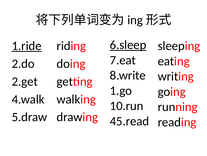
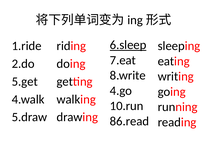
1.ride underline: present -> none (27, 46)
2.get: 2.get -> 5.get (25, 81)
1.go: 1.go -> 4.go (121, 90)
45.read: 45.read -> 86.read (129, 121)
